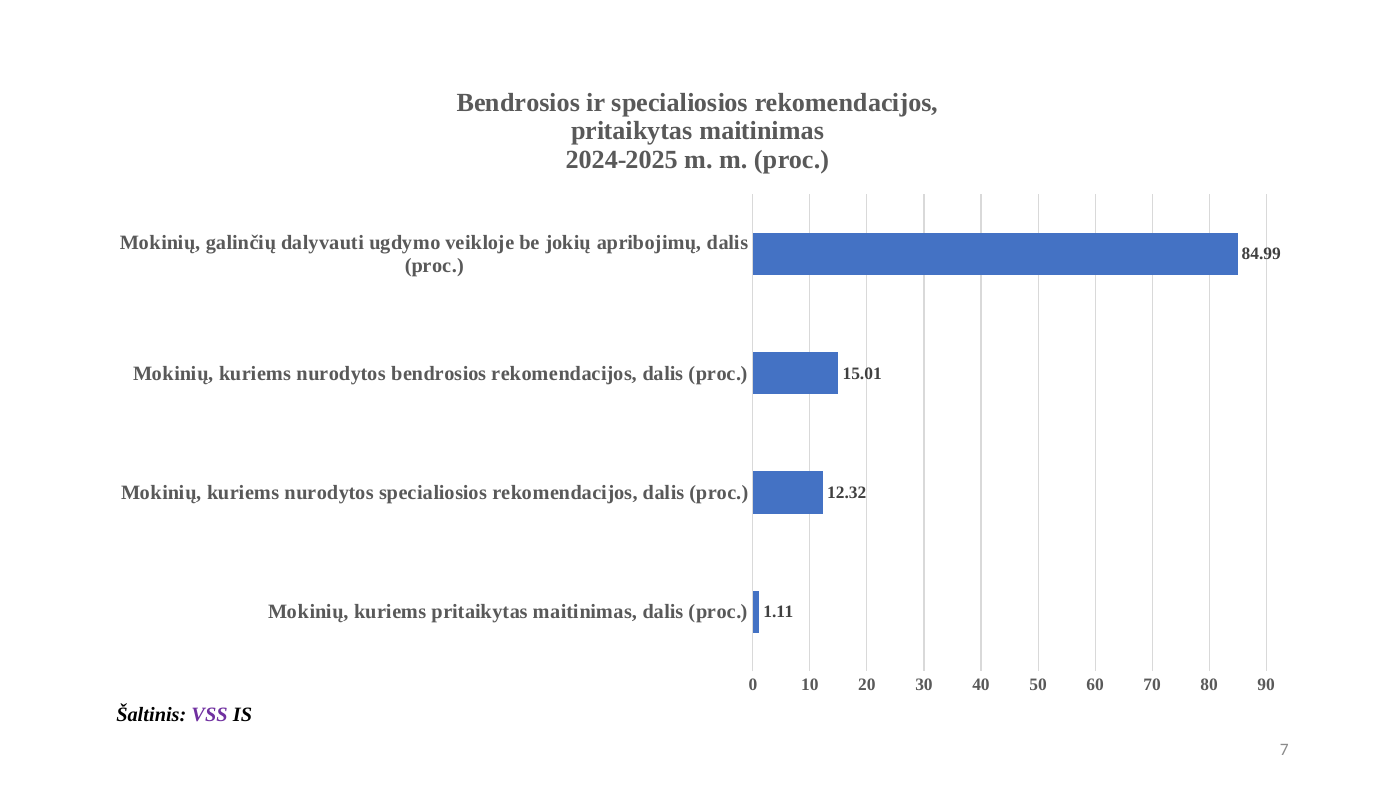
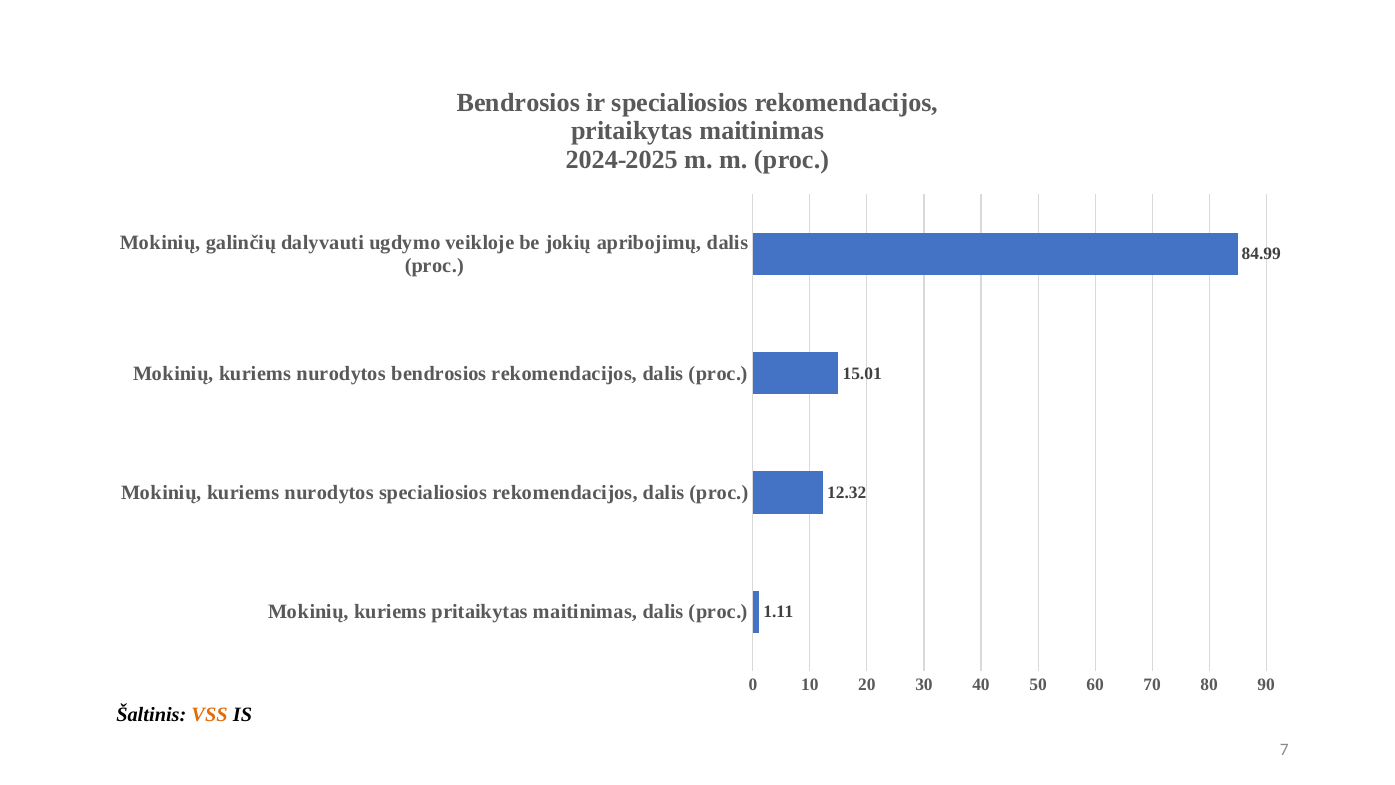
VSS colour: purple -> orange (210, 715)
